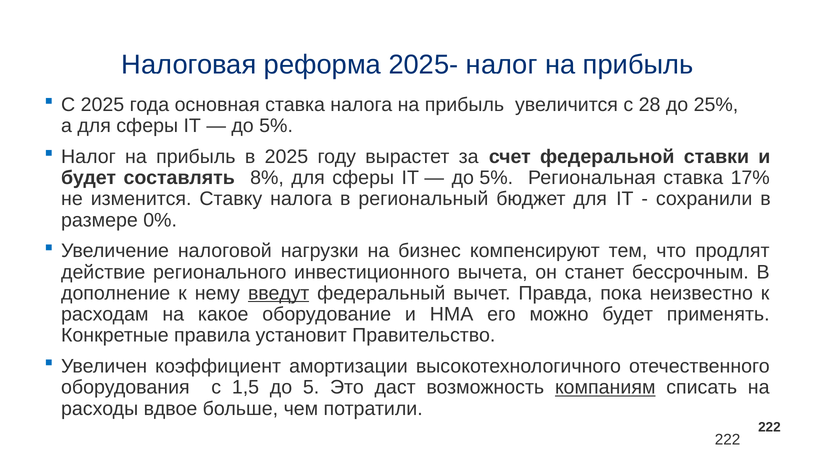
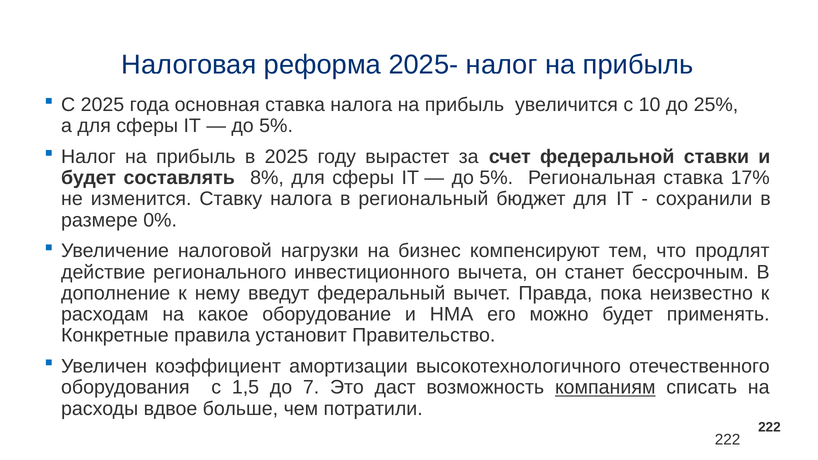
28: 28 -> 10 (650, 105)
введут underline: present -> none (279, 293)
5: 5 -> 7 (311, 388)
